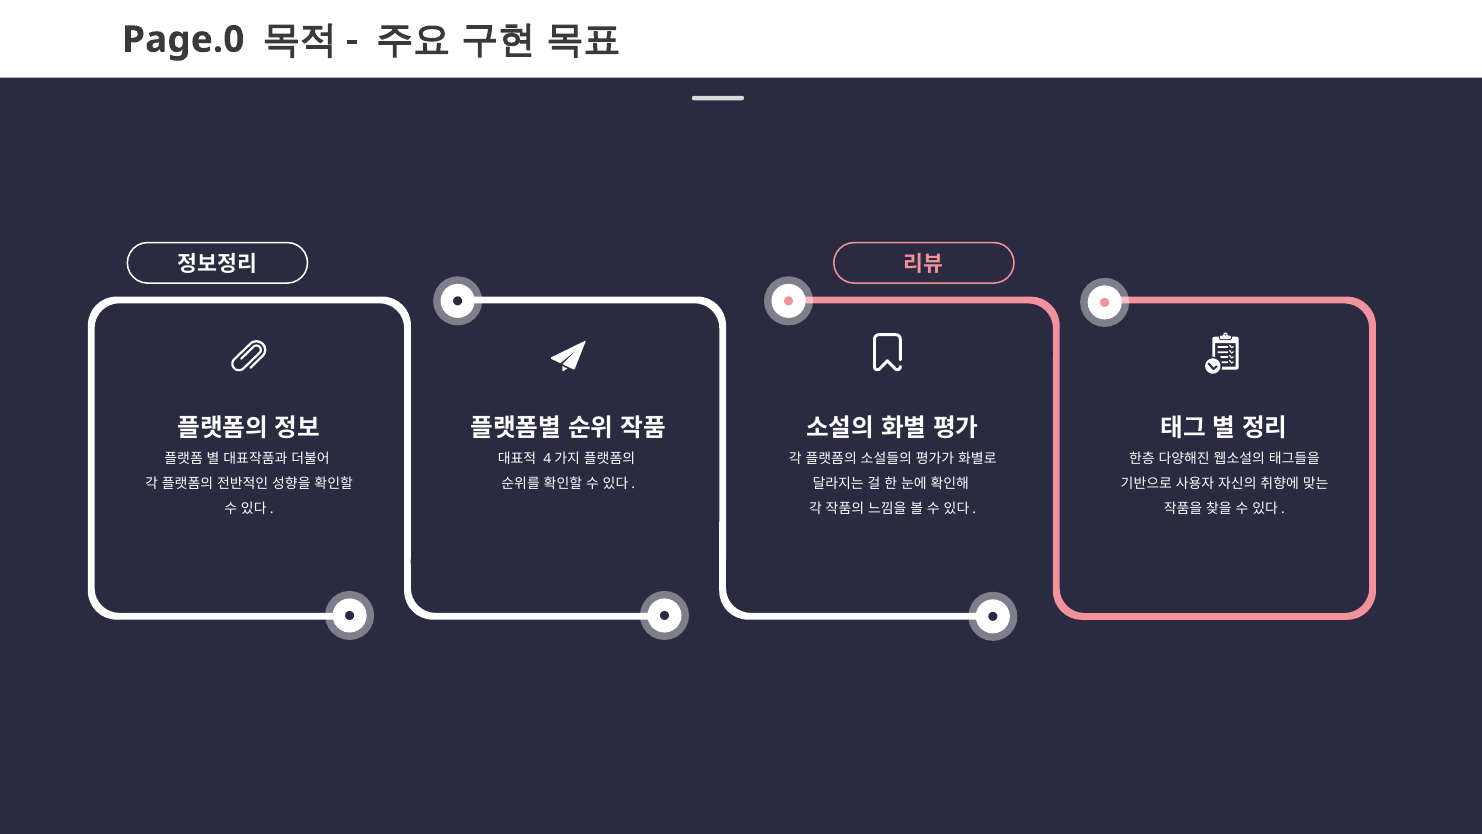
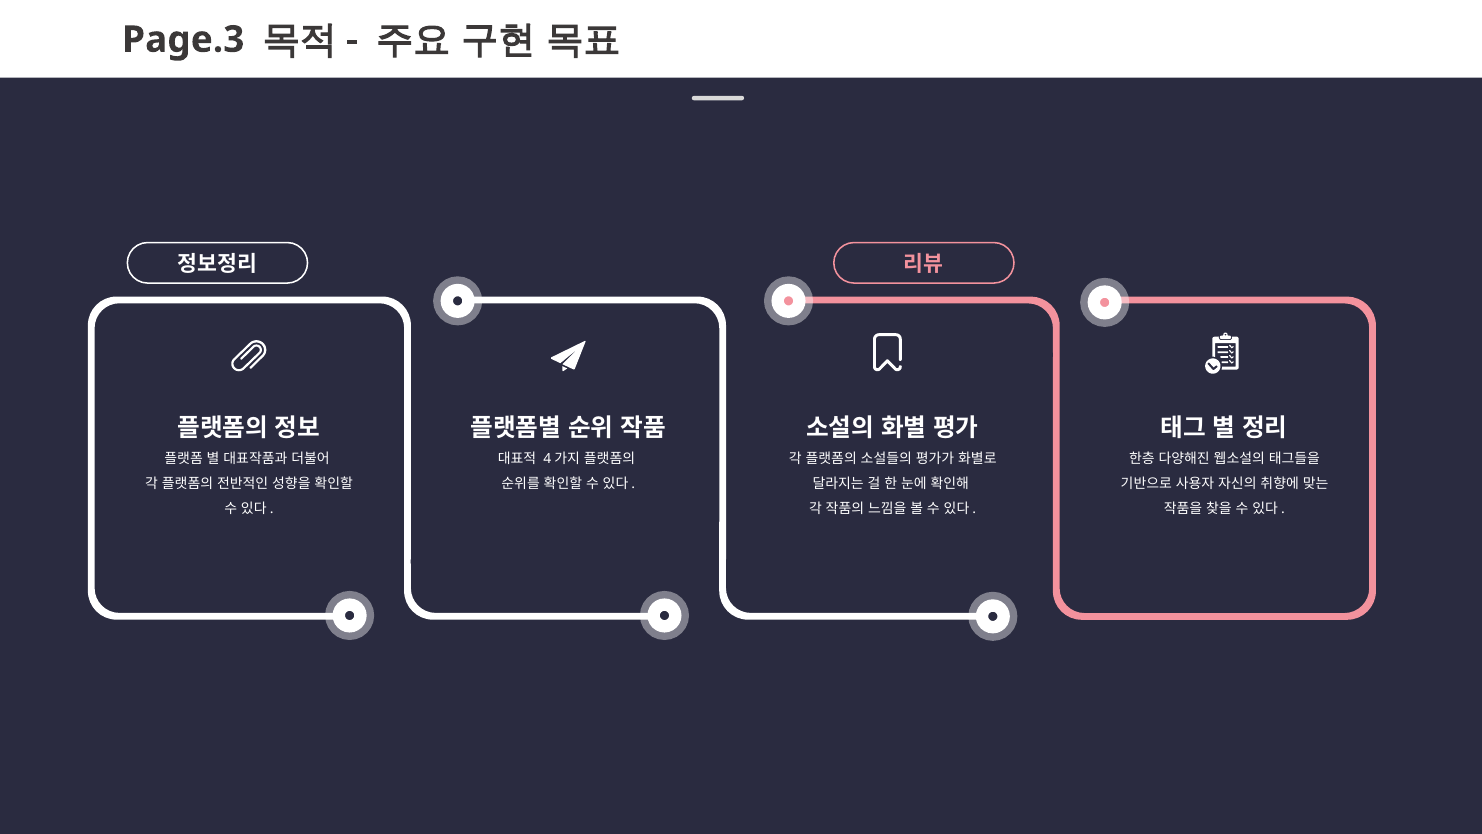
Page.0: Page.0 -> Page.3 (183, 40)
